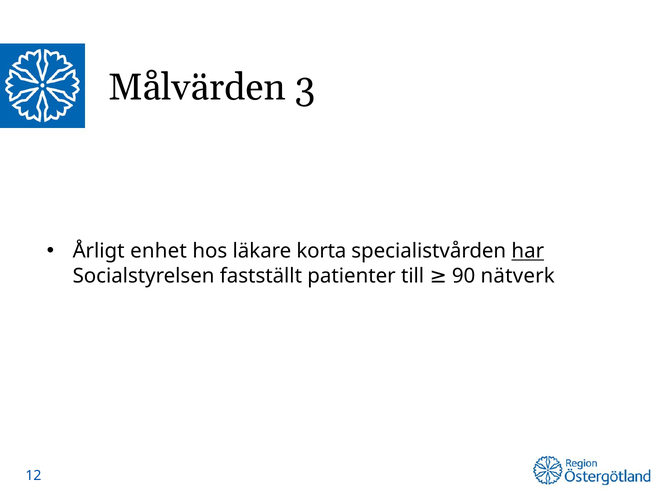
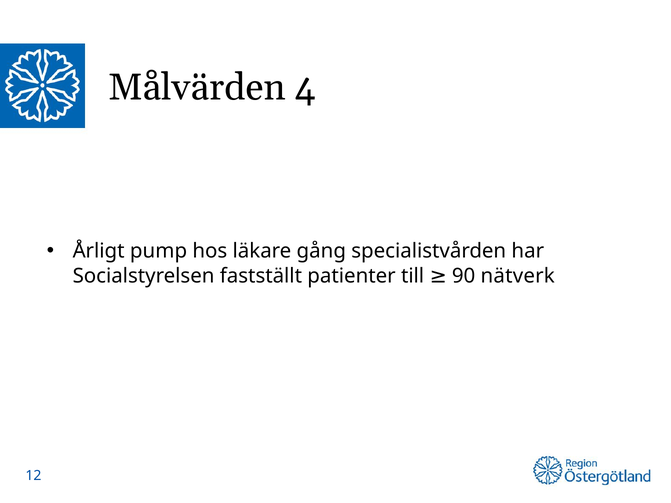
3: 3 -> 4 (305, 88)
enhet: enhet -> pump (159, 251)
korta: korta -> gång (321, 251)
har underline: present -> none (528, 251)
